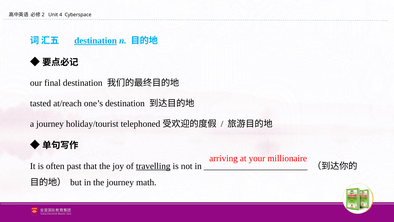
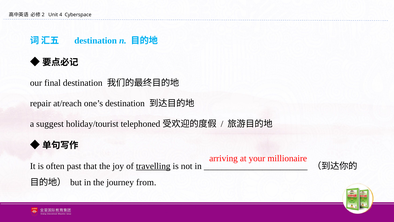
destination underline: present -> none (96, 41)
tasted: tasted -> repair (41, 103)
a journey: journey -> suggest (50, 124)
math: math -> from (146, 182)
